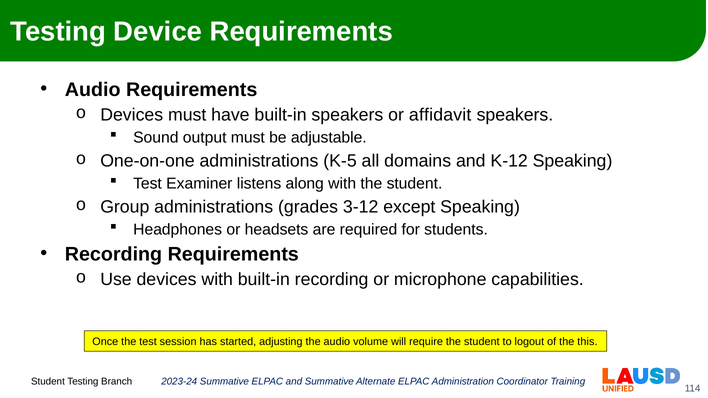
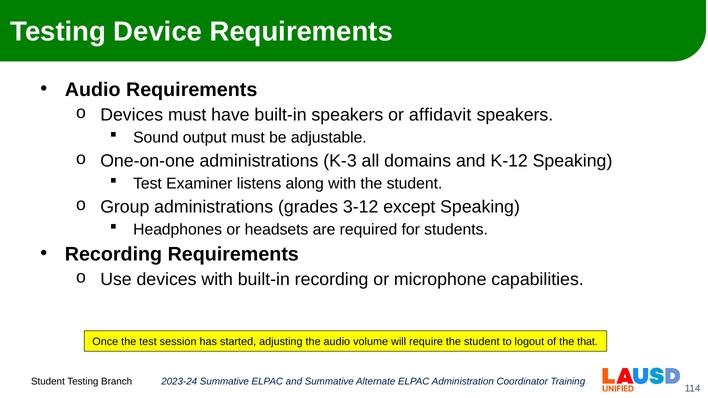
K-5: K-5 -> K-3 (340, 161)
this: this -> that (588, 342)
